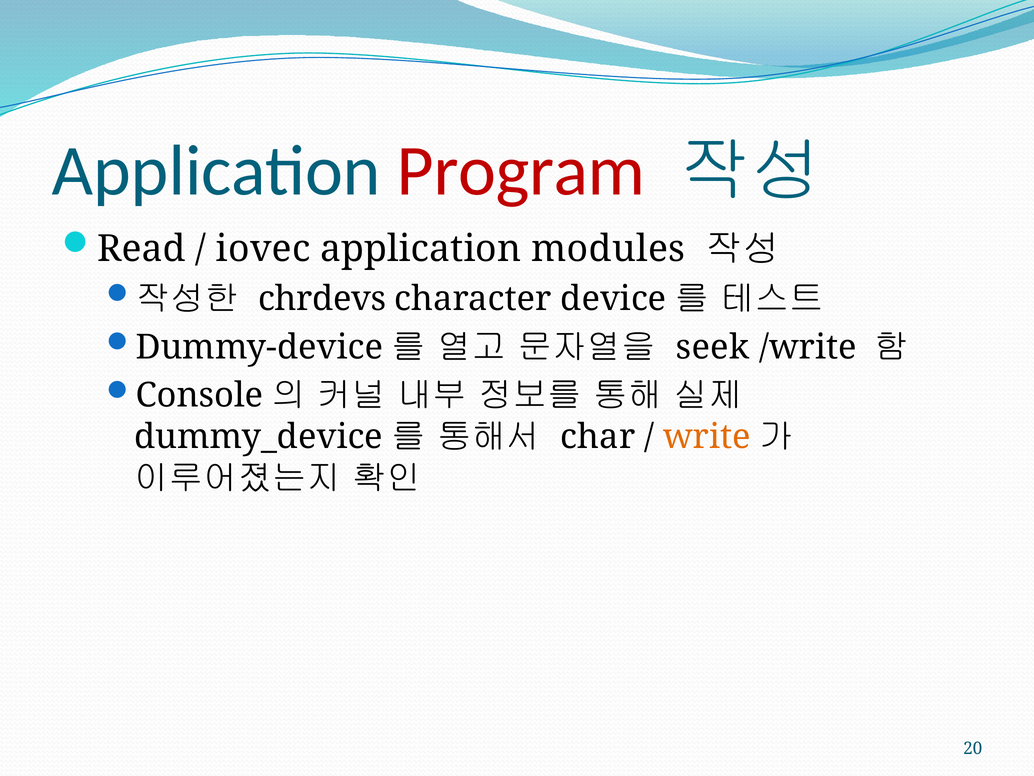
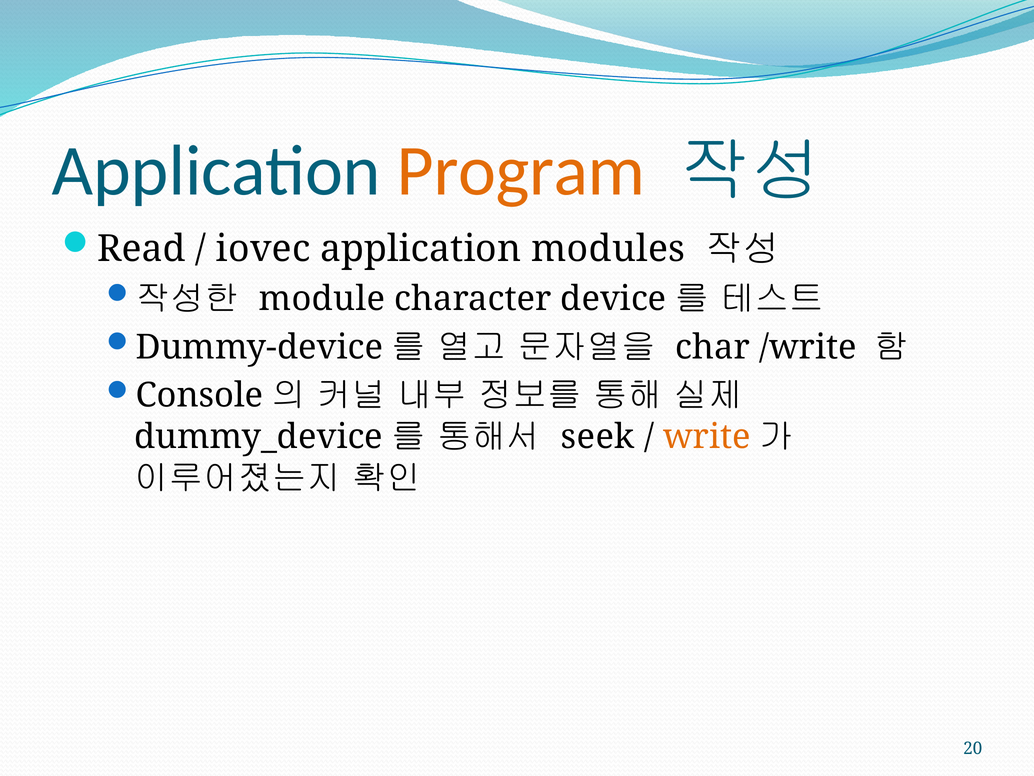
Program colour: red -> orange (521, 171)
chrdevs: chrdevs -> module (322, 299)
seek: seek -> char (713, 347)
char: char -> seek (598, 437)
